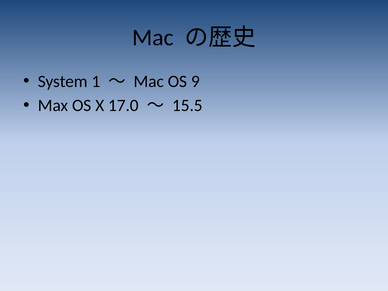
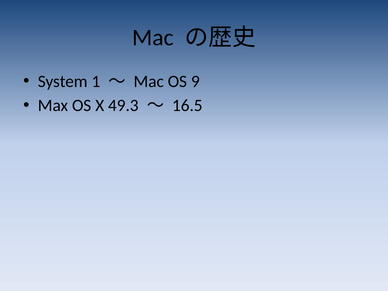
17.0: 17.0 -> 49.3 (123, 106)
15.5: 15.5 -> 16.5 (187, 106)
